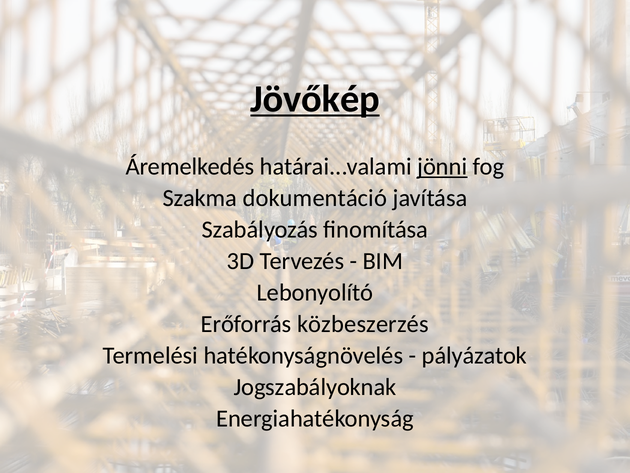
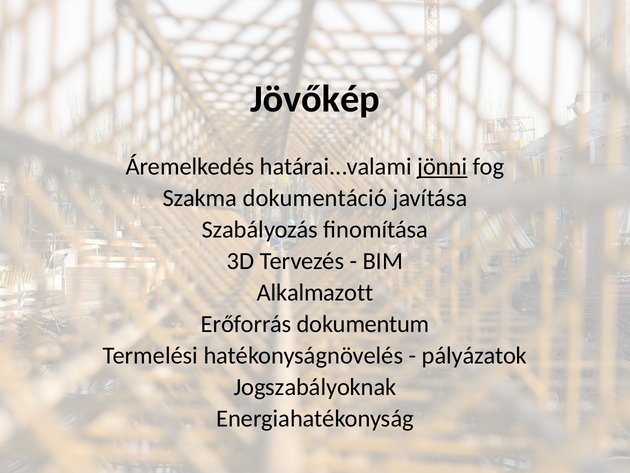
Jövőkép underline: present -> none (315, 99)
Lebonyolító: Lebonyolító -> Alkalmazott (315, 292)
közbeszerzés: közbeszerzés -> dokumentum (363, 324)
